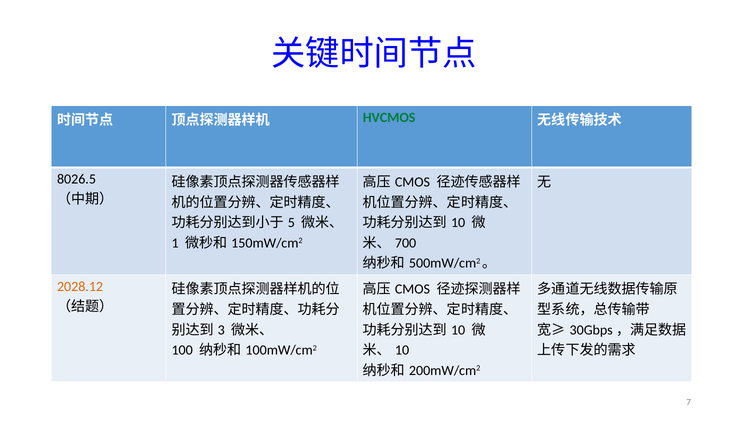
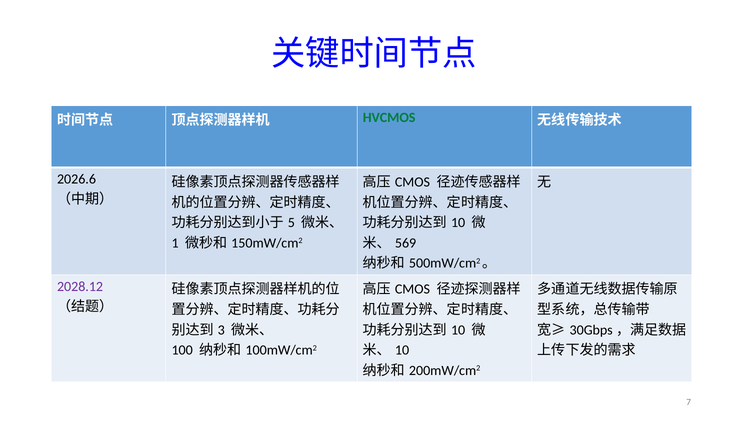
8026.5: 8026.5 -> 2026.6 (77, 179)
700: 700 -> 569 (406, 243)
2028.12 colour: orange -> purple (80, 286)
